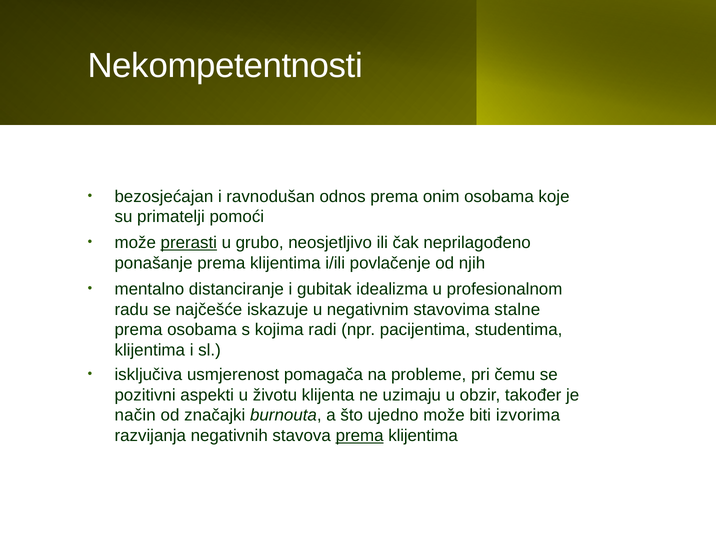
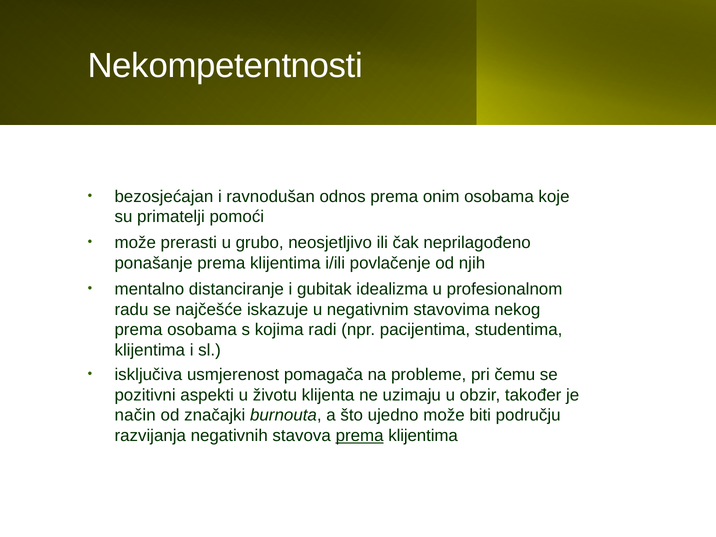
prerasti underline: present -> none (189, 243)
stalne: stalne -> nekog (517, 309)
izvorima: izvorima -> području (528, 415)
